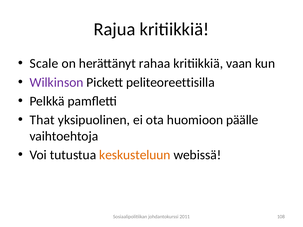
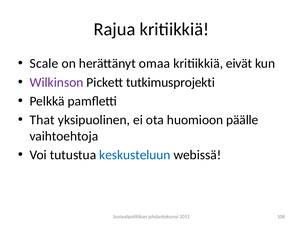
rahaa: rahaa -> omaa (155, 64)
vaan: vaan -> eivät (239, 64)
peliteoreettisilla: peliteoreettisilla -> tutkimusprojekti (170, 82)
keskusteluun colour: orange -> blue (135, 155)
